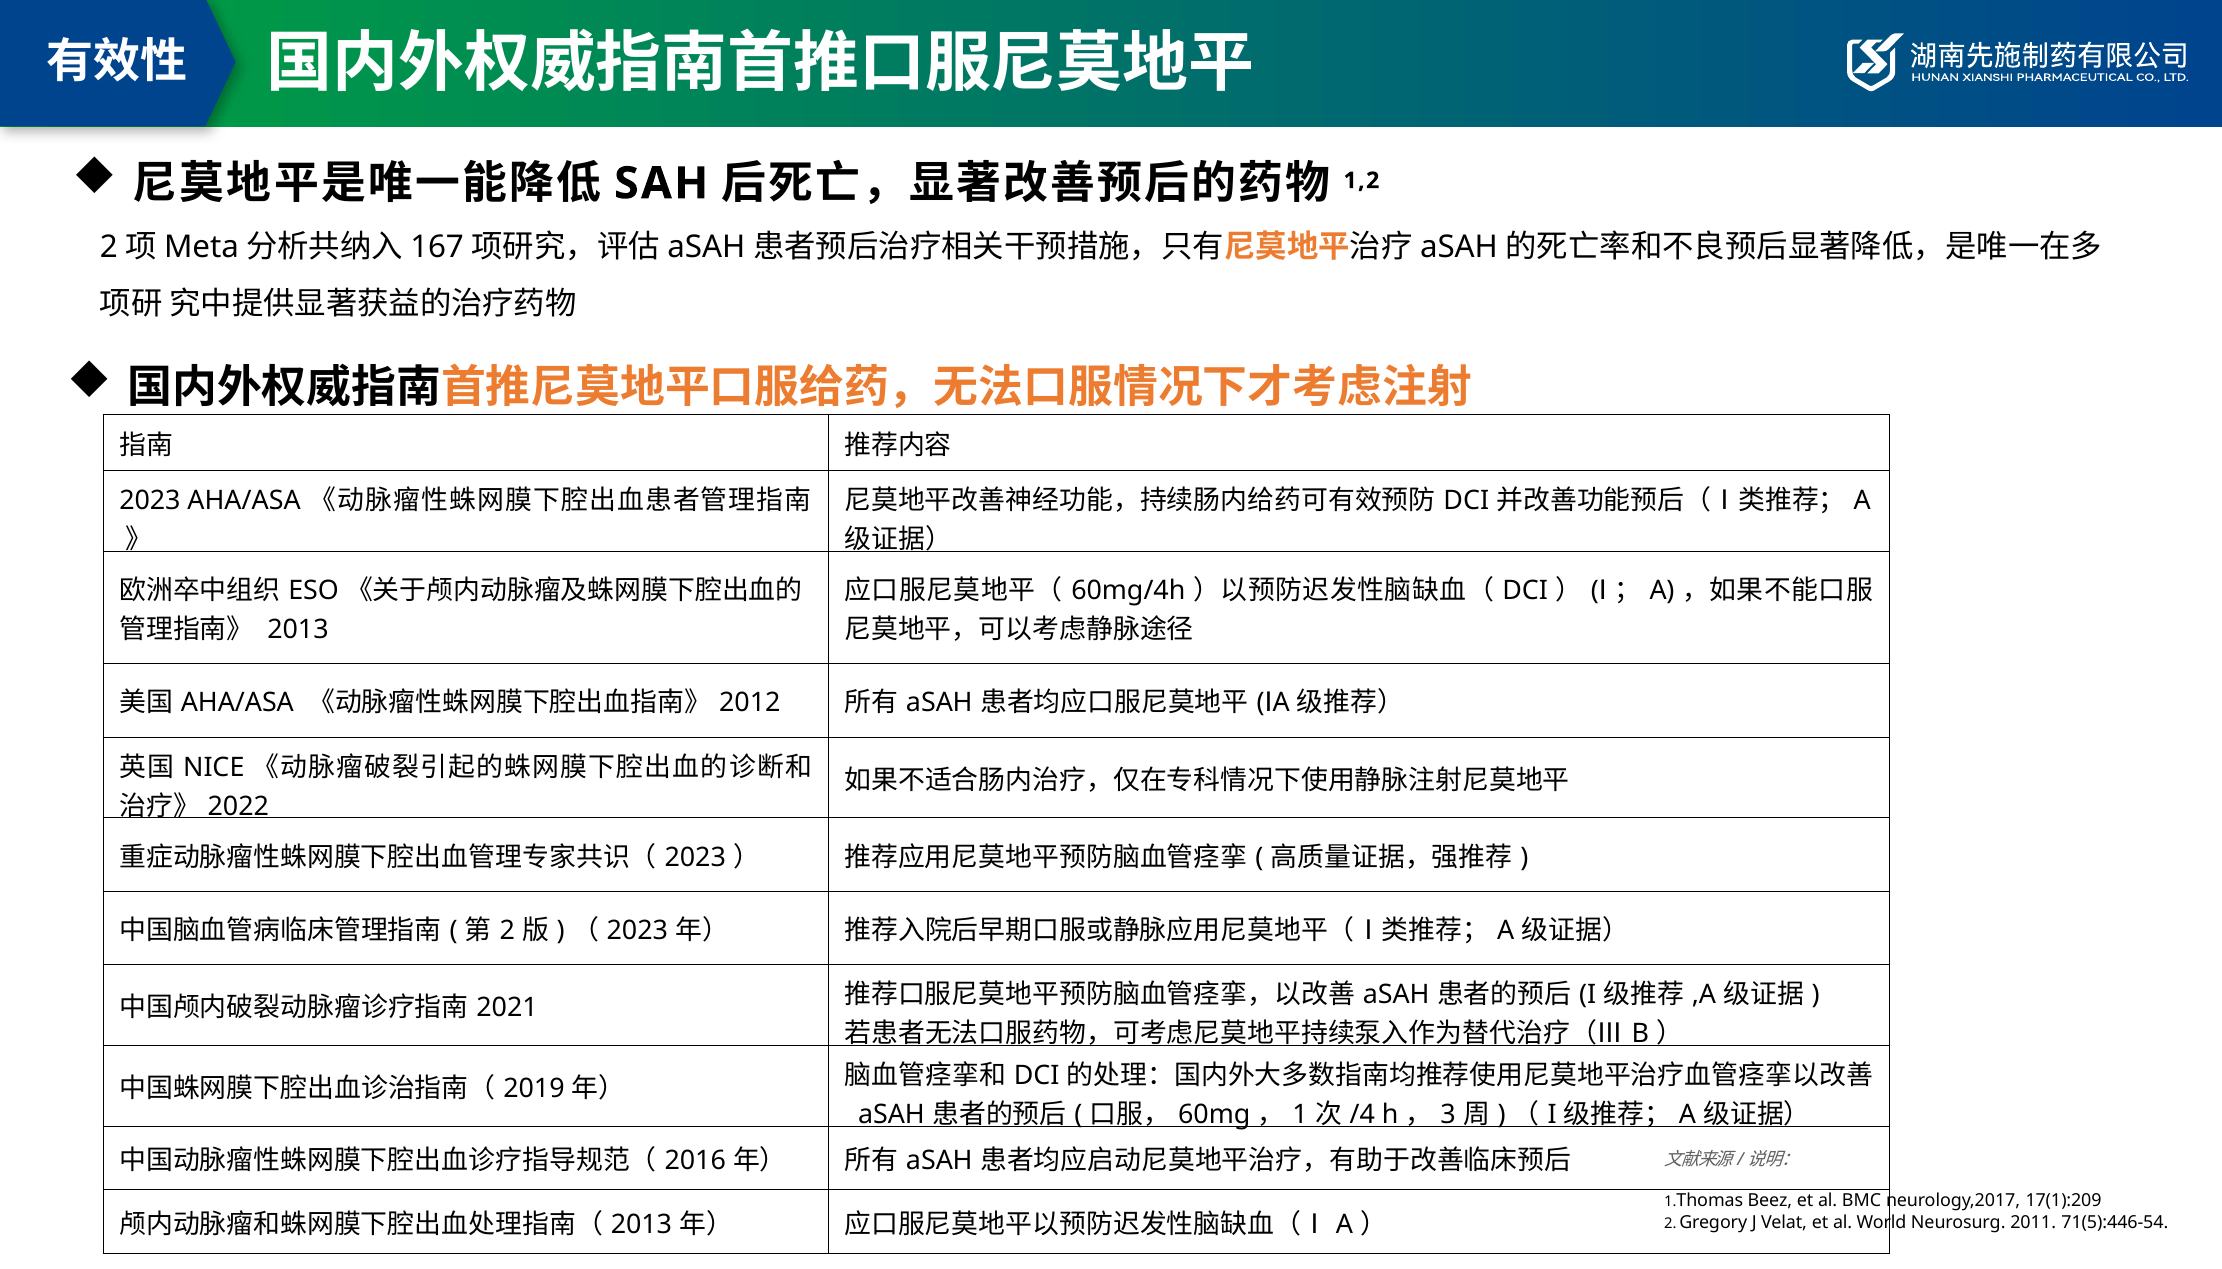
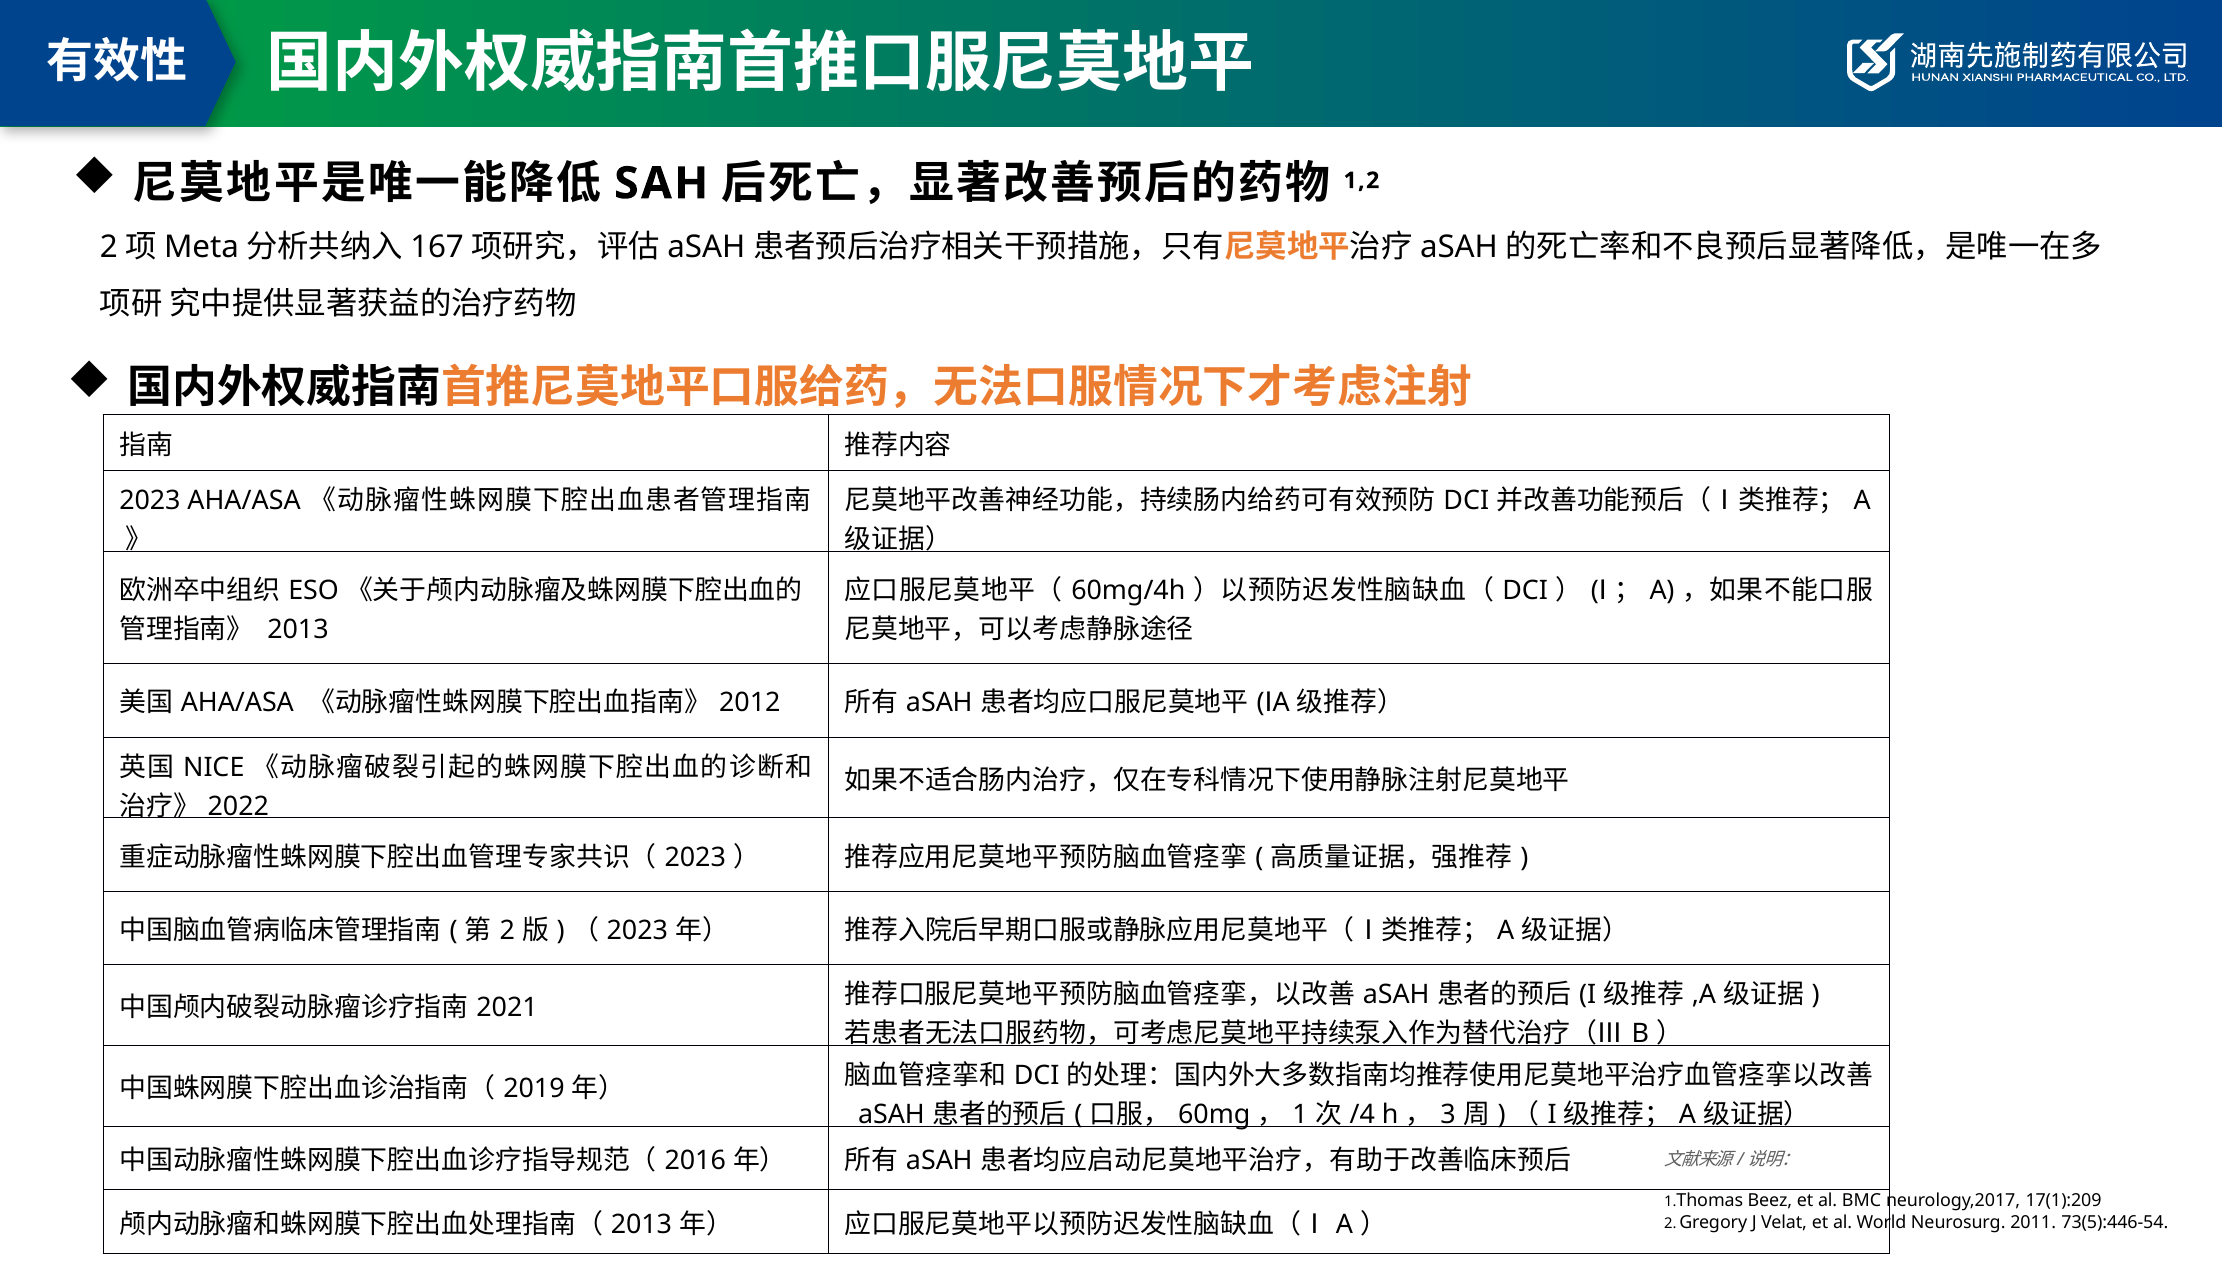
71(5):446-54: 71(5):446-54 -> 73(5):446-54 (2115, 1223)
